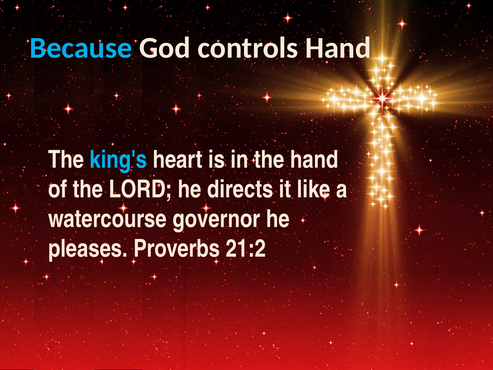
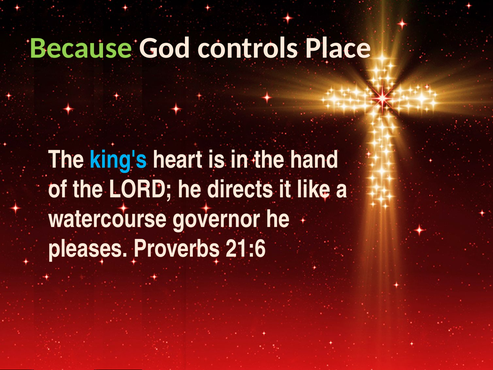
Because colour: light blue -> light green (81, 48)
controls Hand: Hand -> Place (338, 48)
21:2: 21:2 -> 21:6 (246, 248)
